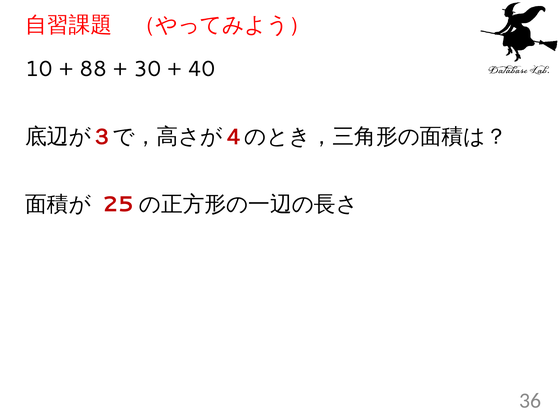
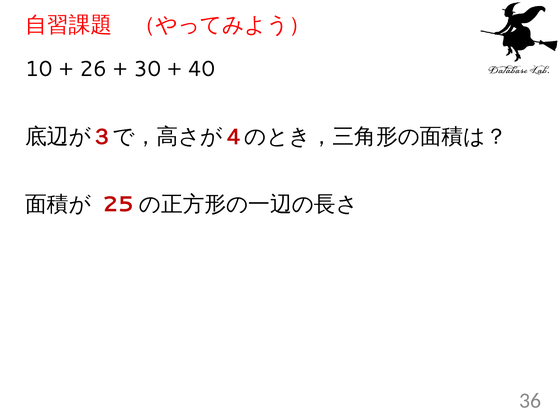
88: 88 -> 26 (93, 69)
